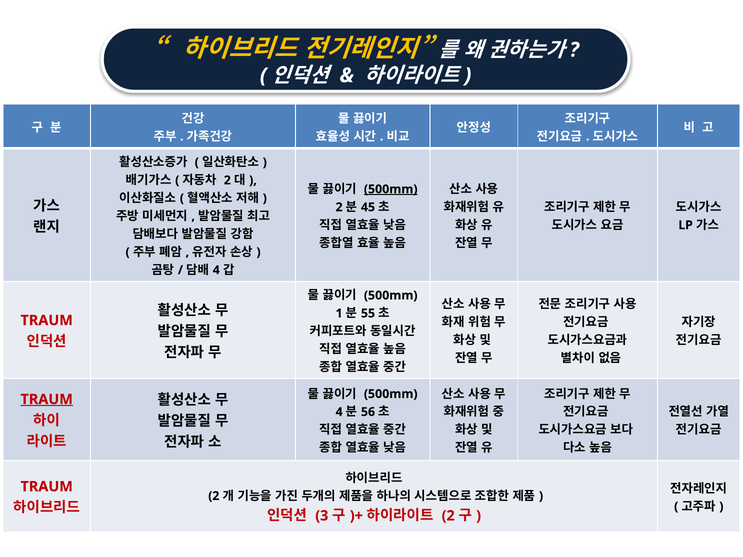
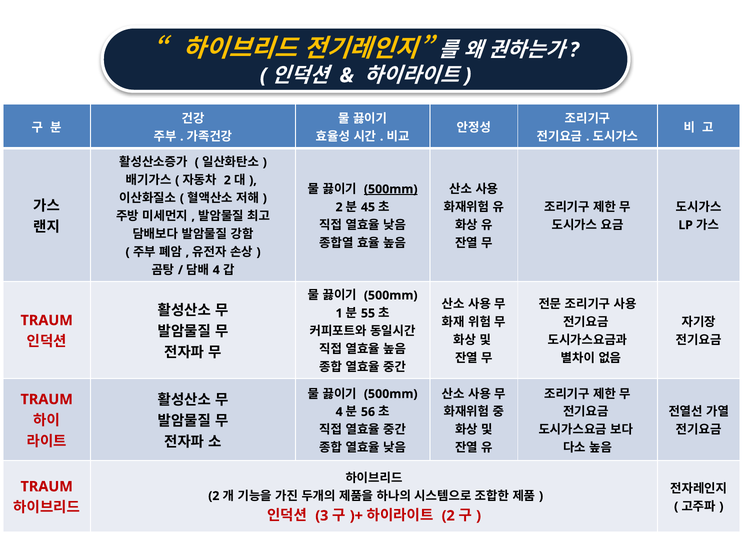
TRAUM underline: present -> none (47, 400)
